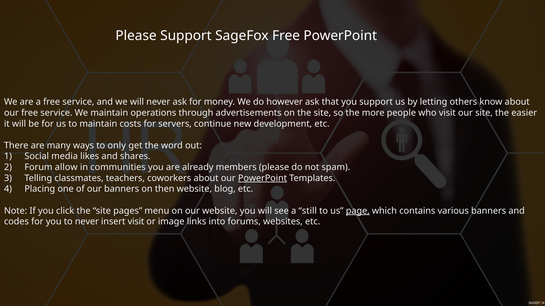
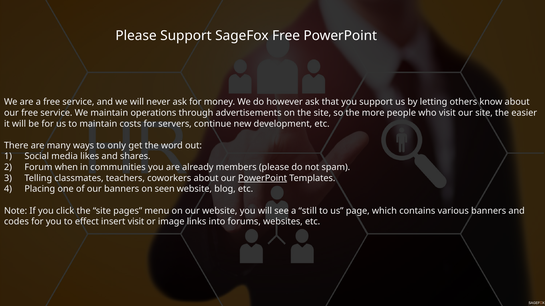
allow: allow -> when (66, 168)
then: then -> seen (165, 189)
page underline: present -> none (358, 211)
to never: never -> effect (87, 222)
